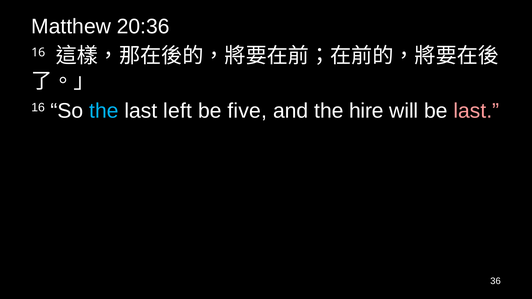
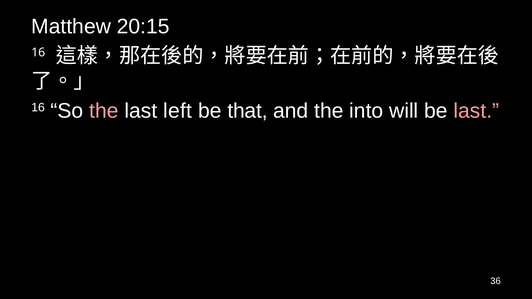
20:36: 20:36 -> 20:15 (143, 26)
the colour: light blue -> pink (104, 111)
five: five -> that (248, 111)
hire: hire -> into (366, 111)
